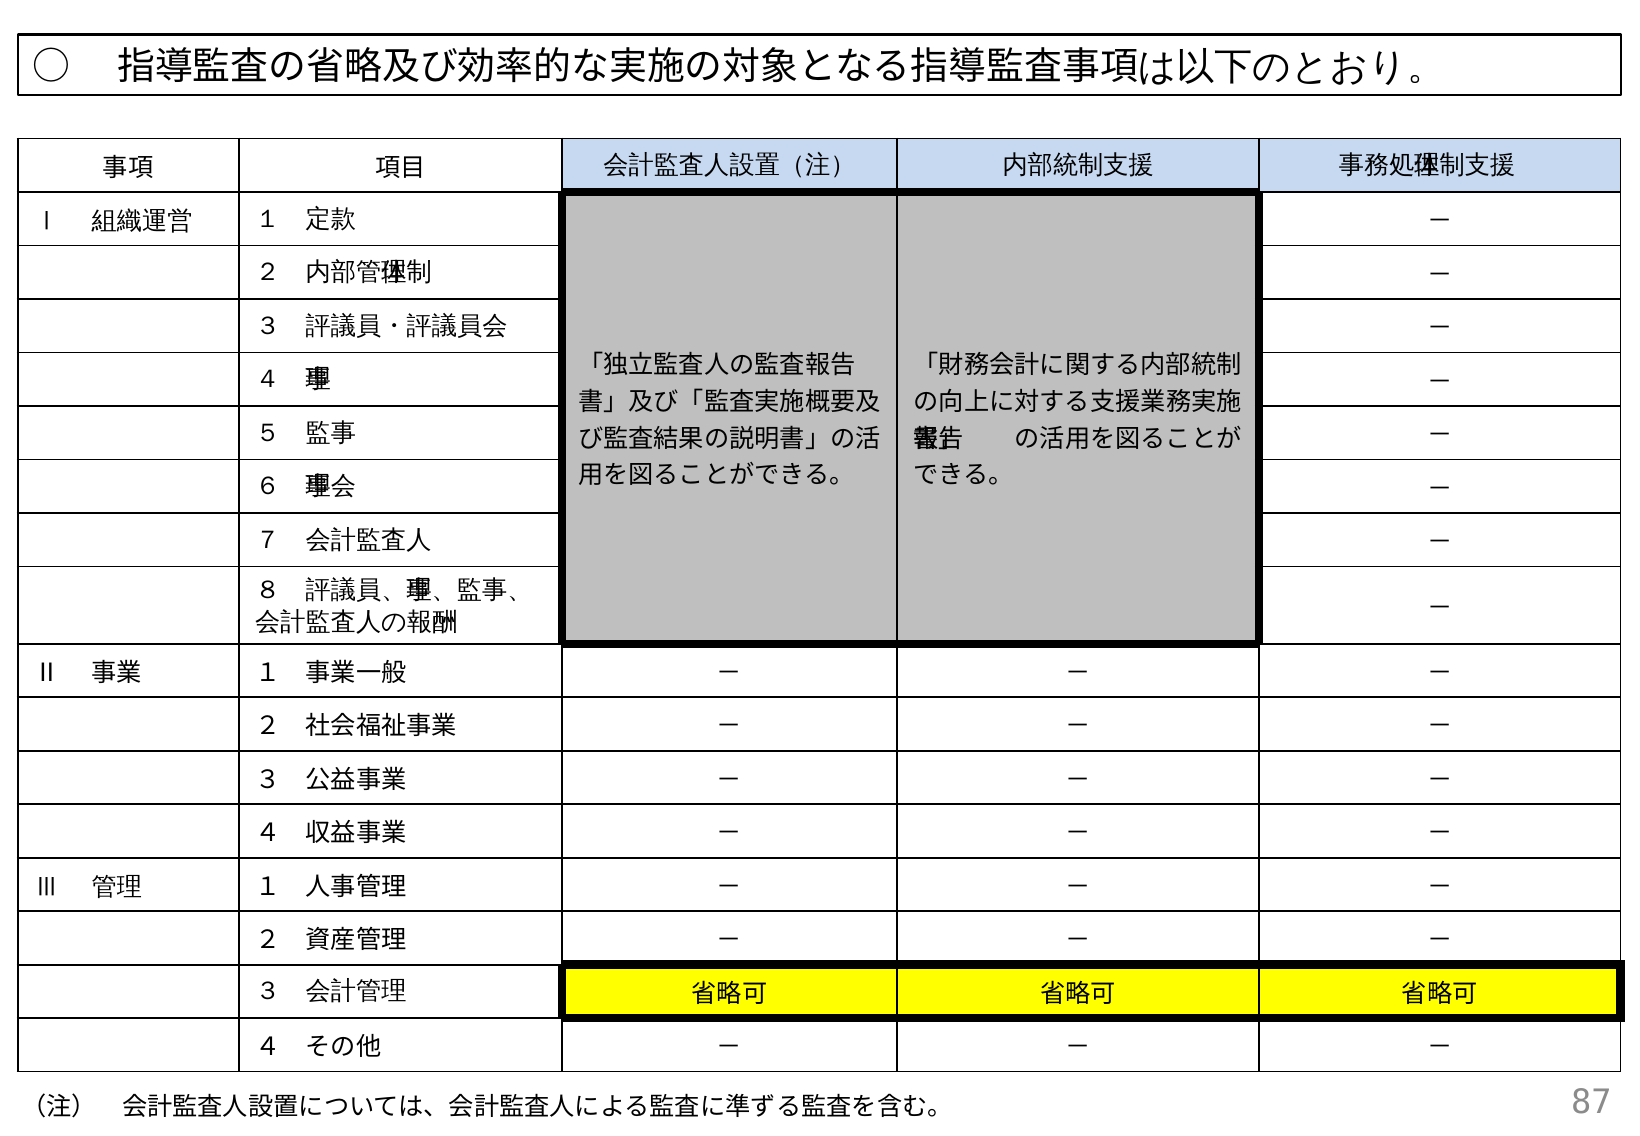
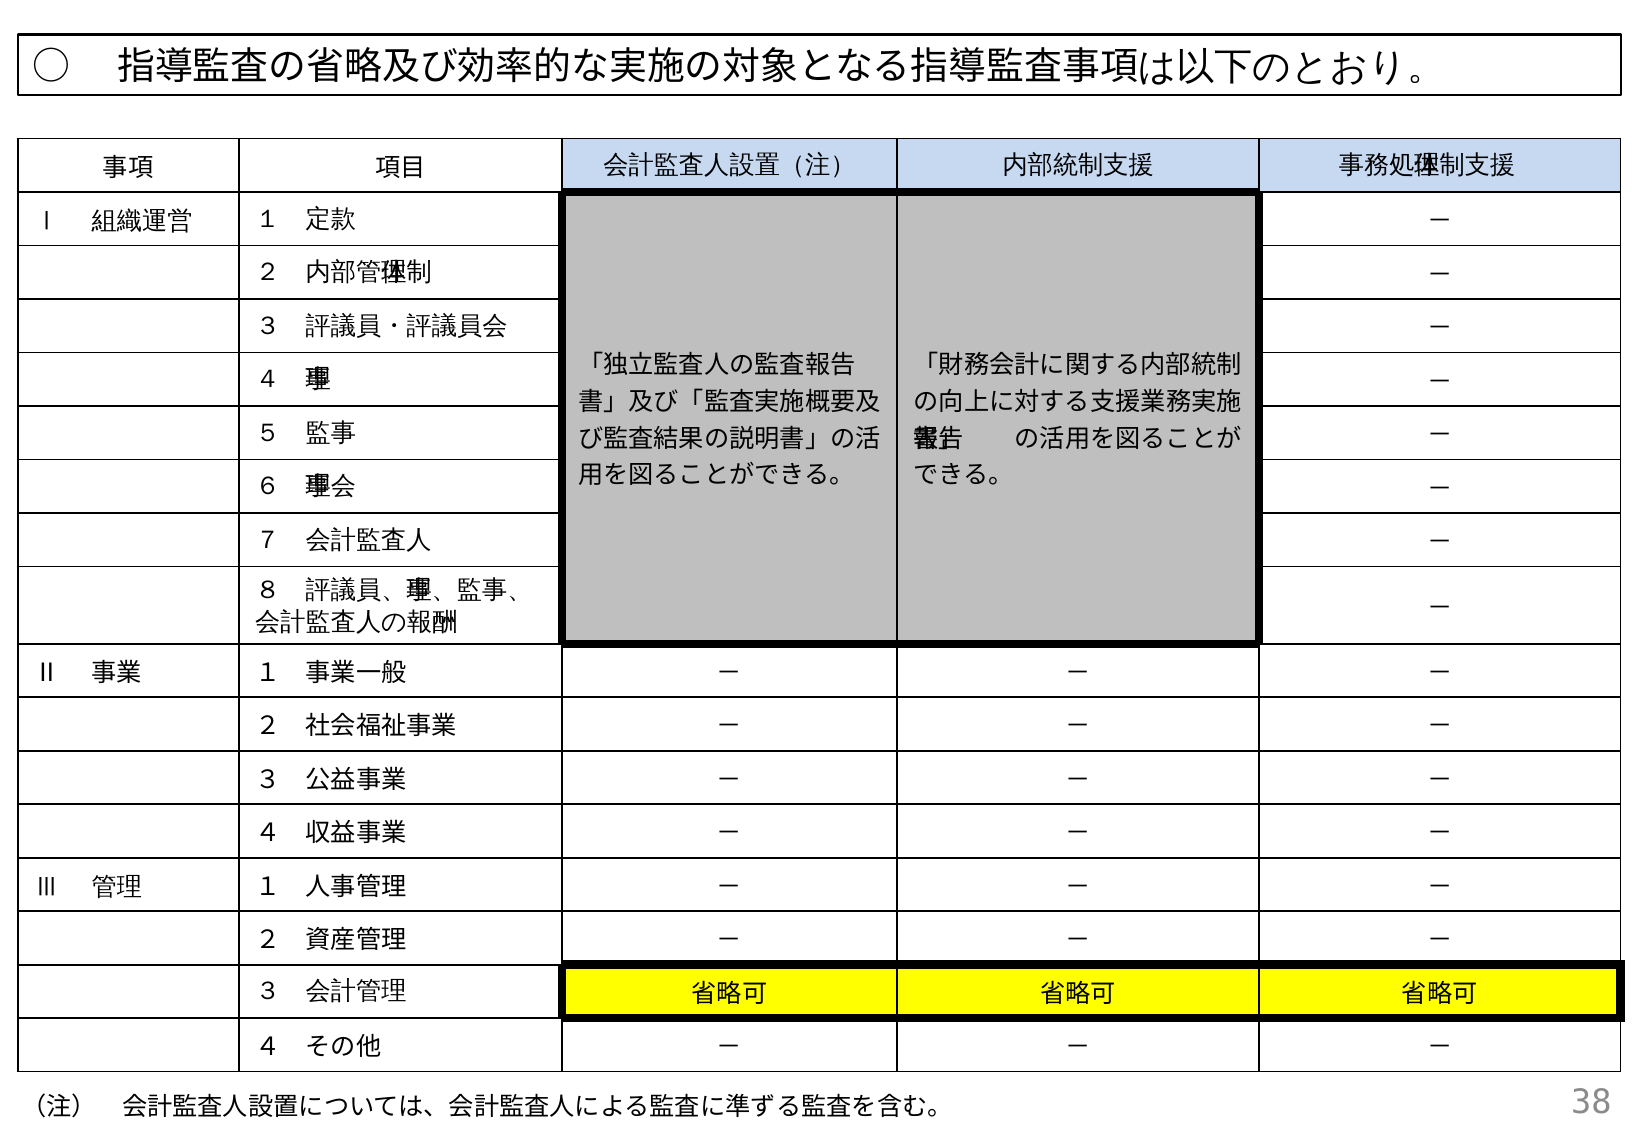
87: 87 -> 38 (1591, 1102)
